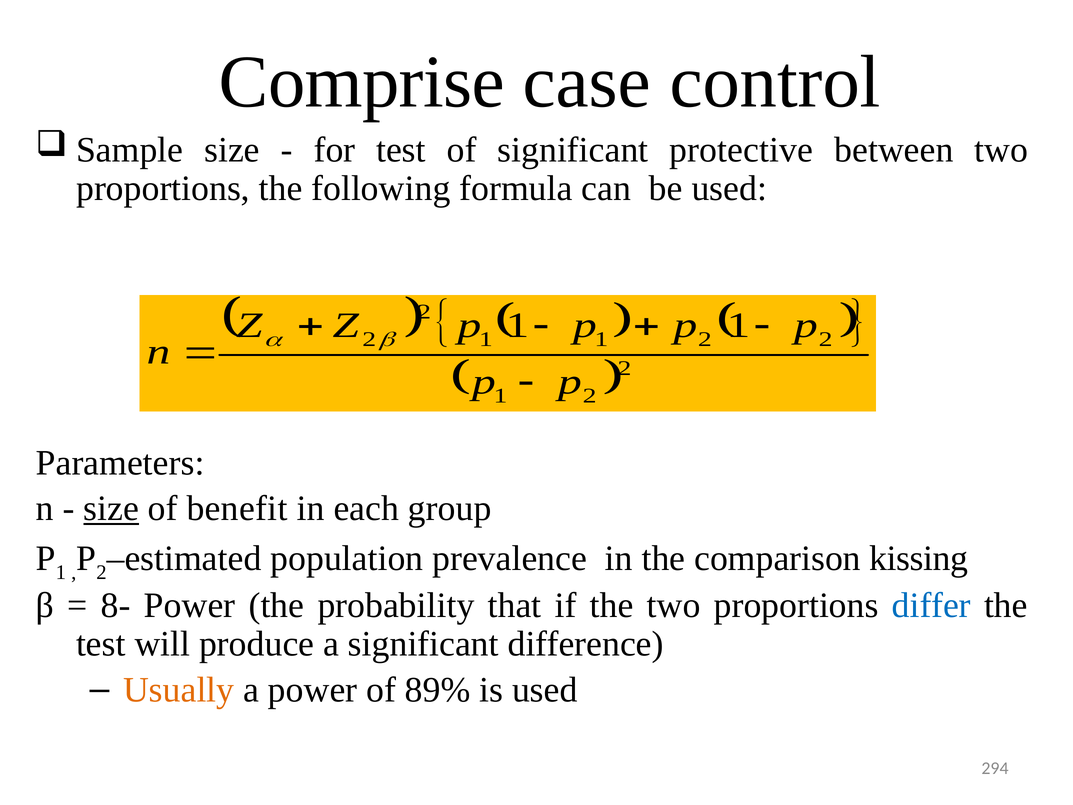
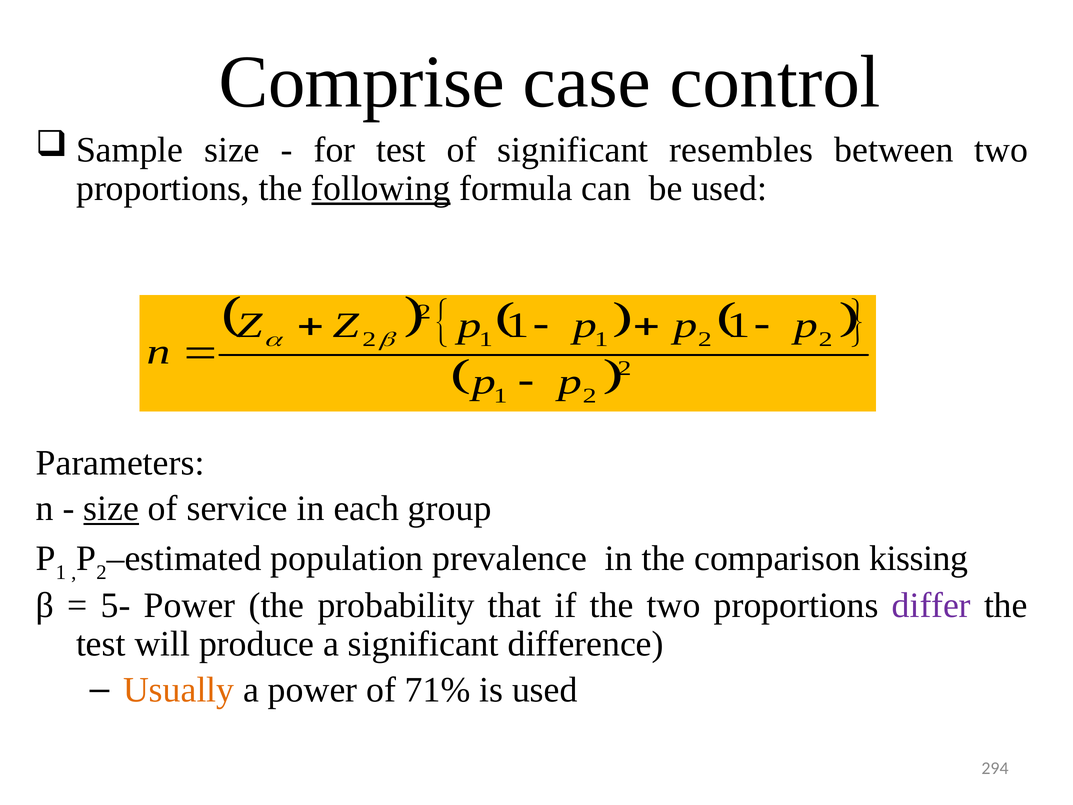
protective: protective -> resembles (741, 150)
following underline: none -> present (381, 188)
benefit: benefit -> service (237, 509)
8-: 8- -> 5- (116, 605)
differ colour: blue -> purple (931, 605)
89%: 89% -> 71% (438, 690)
